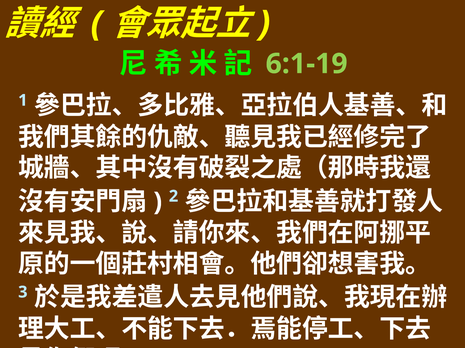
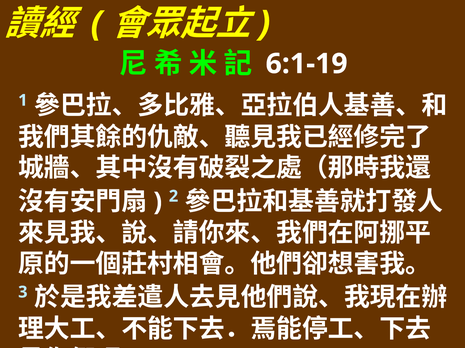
6:1-19 colour: light green -> white (307, 64)
